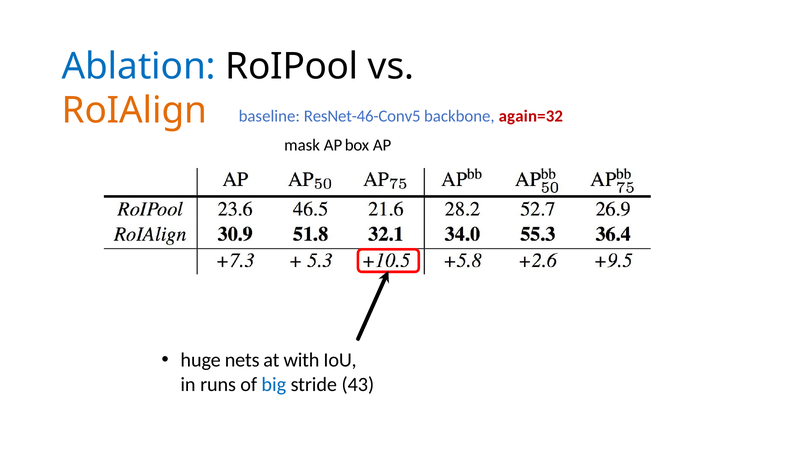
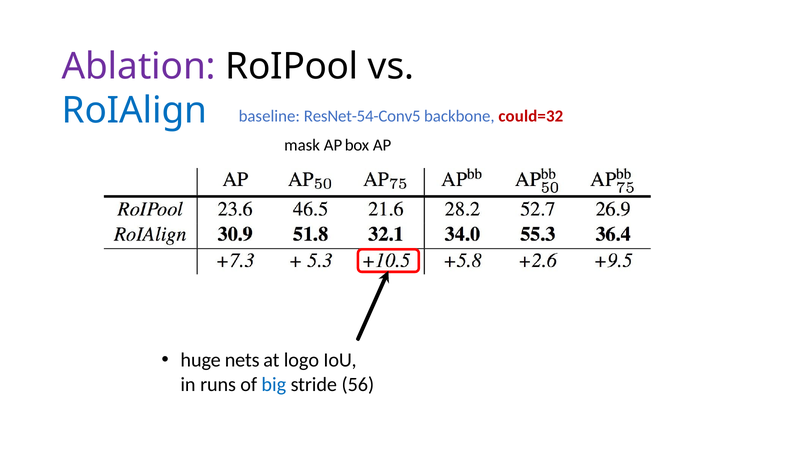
Ablation colour: blue -> purple (139, 66)
RoIAlign colour: orange -> blue (134, 111)
ResNet-46-Conv5: ResNet-46-Conv5 -> ResNet-54-Conv5 (362, 116)
again=32: again=32 -> could=32 (531, 116)
with: with -> logo (301, 360)
43: 43 -> 56 (358, 384)
